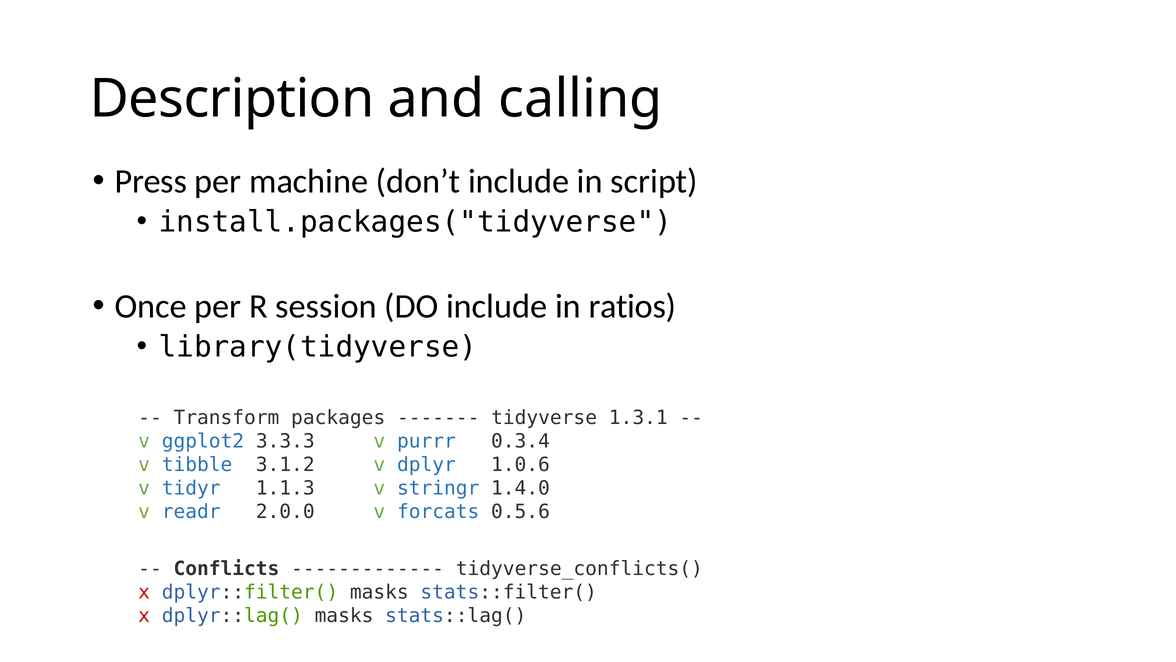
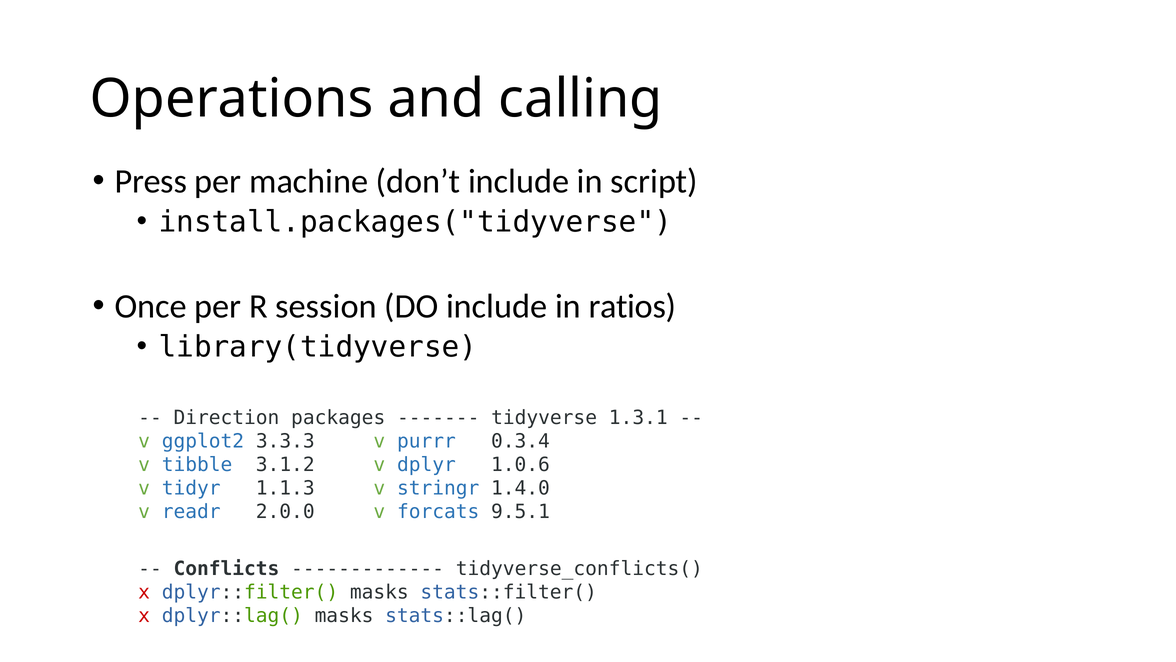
Description: Description -> Operations (232, 99)
Transform: Transform -> Direction (226, 418)
0.5.6: 0.5.6 -> 9.5.1 (521, 512)
